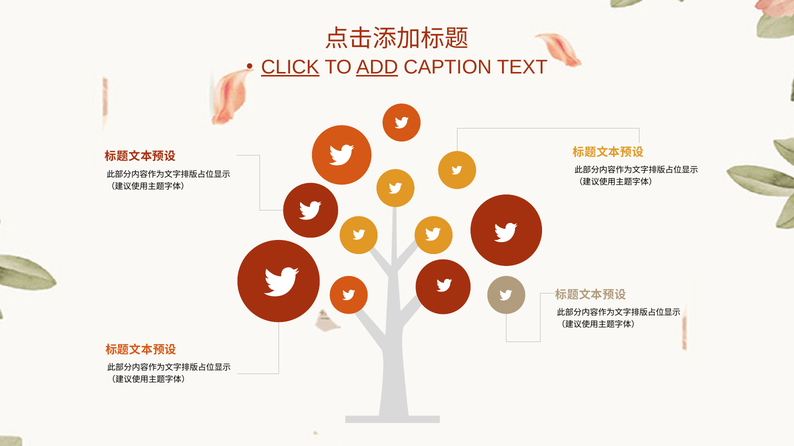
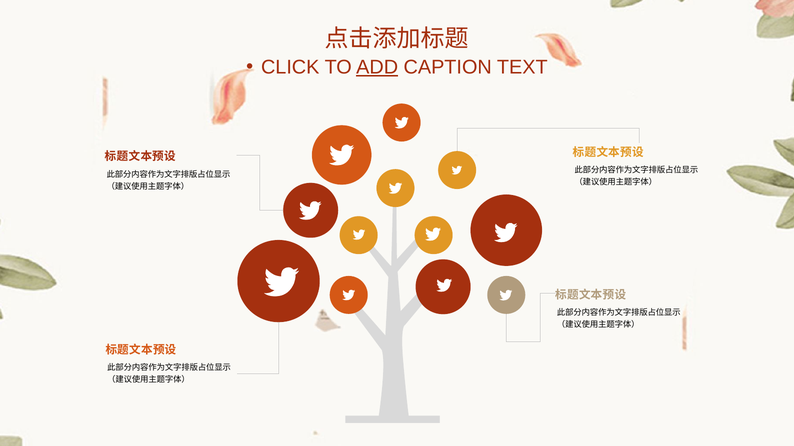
CLICK underline: present -> none (290, 67)
